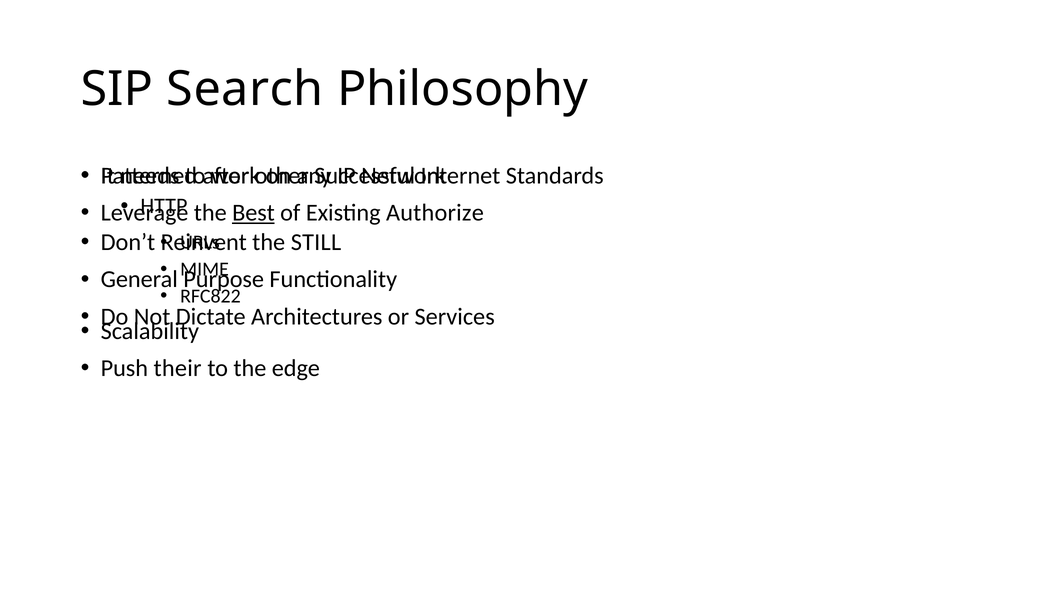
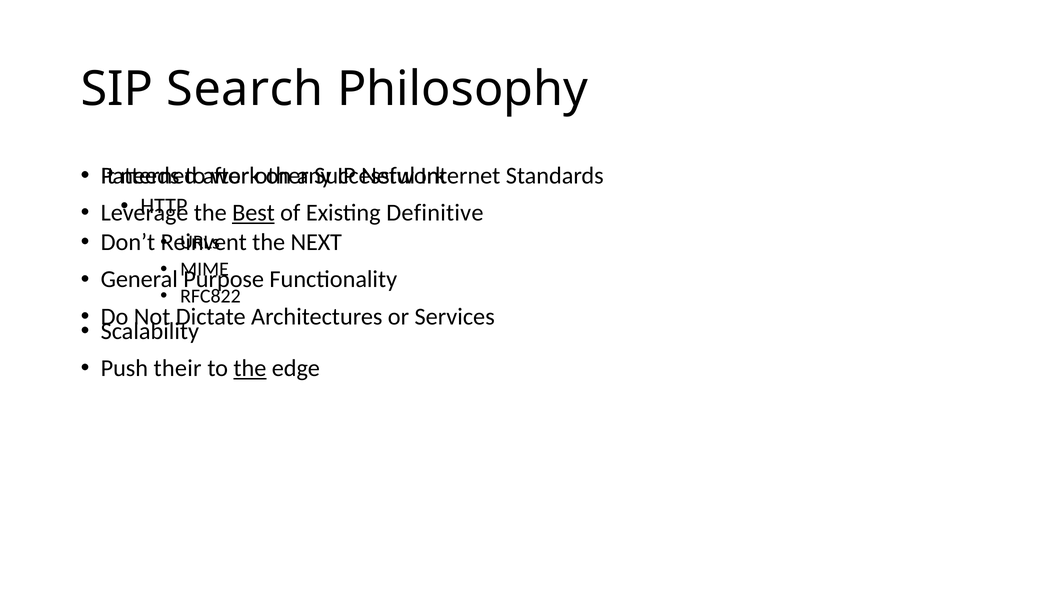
Authorize: Authorize -> Definitive (435, 213)
STILL: STILL -> NEXT (316, 242)
the underline: none -> present (250, 368)
